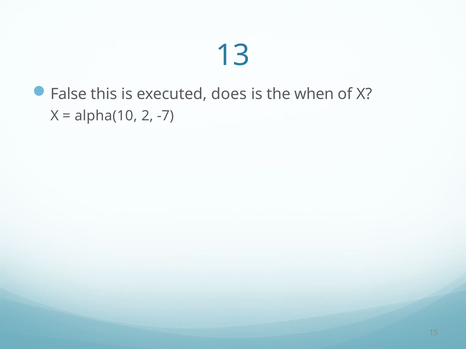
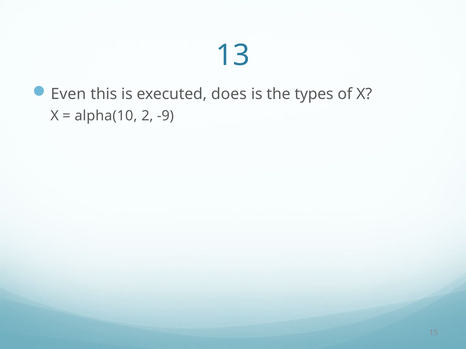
False: False -> Even (68, 94)
when: when -> types (314, 94)
-7: -7 -> -9 (165, 116)
